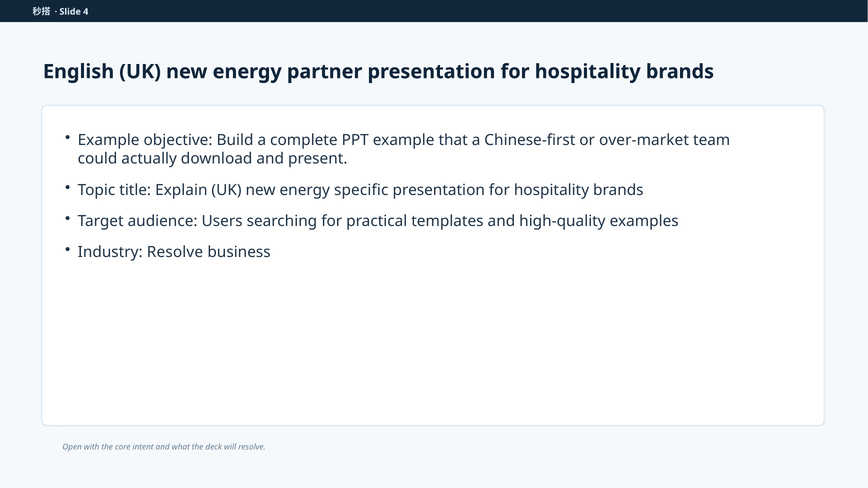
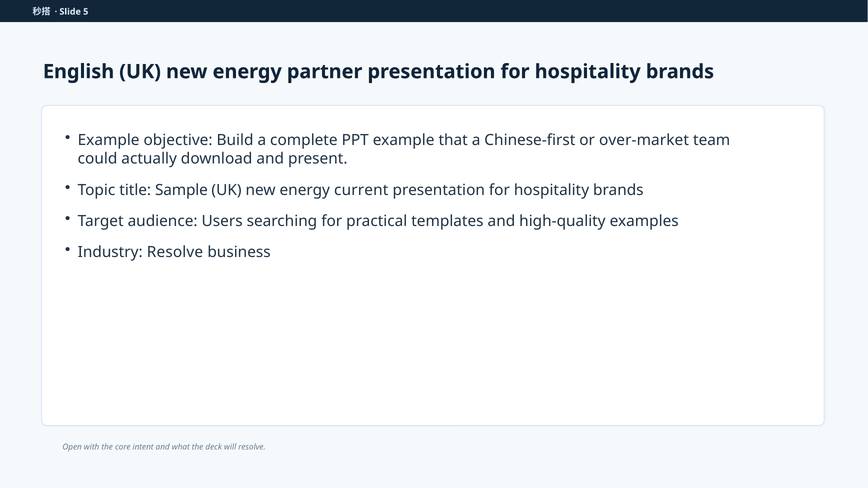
4: 4 -> 5 (86, 12)
Explain: Explain -> Sample (181, 190)
specific: specific -> current (361, 190)
